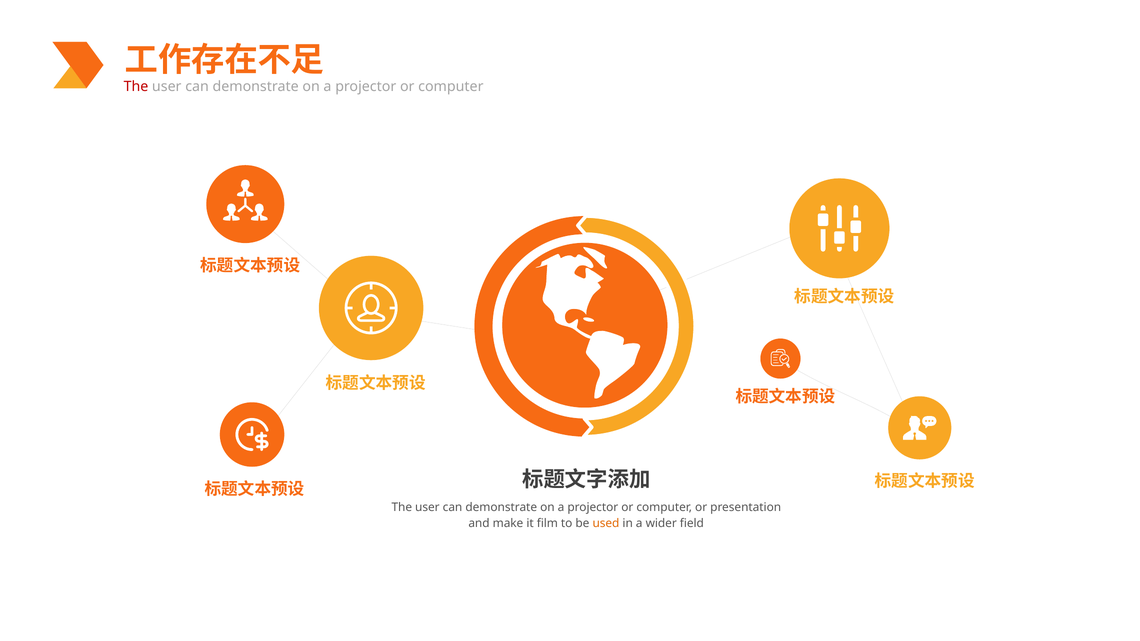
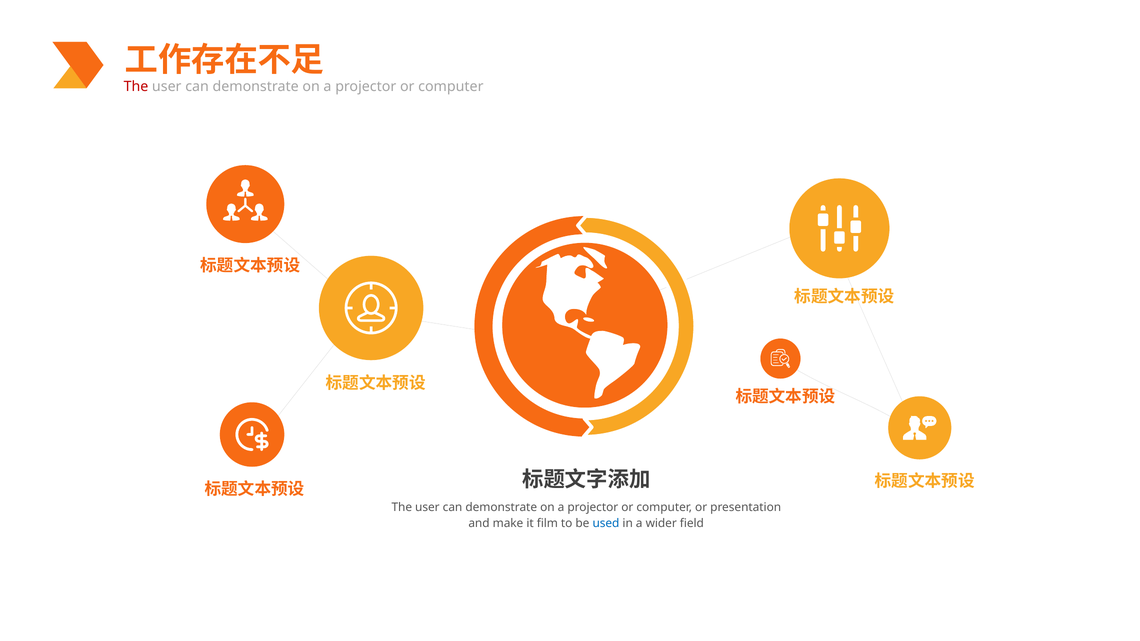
used colour: orange -> blue (606, 524)
